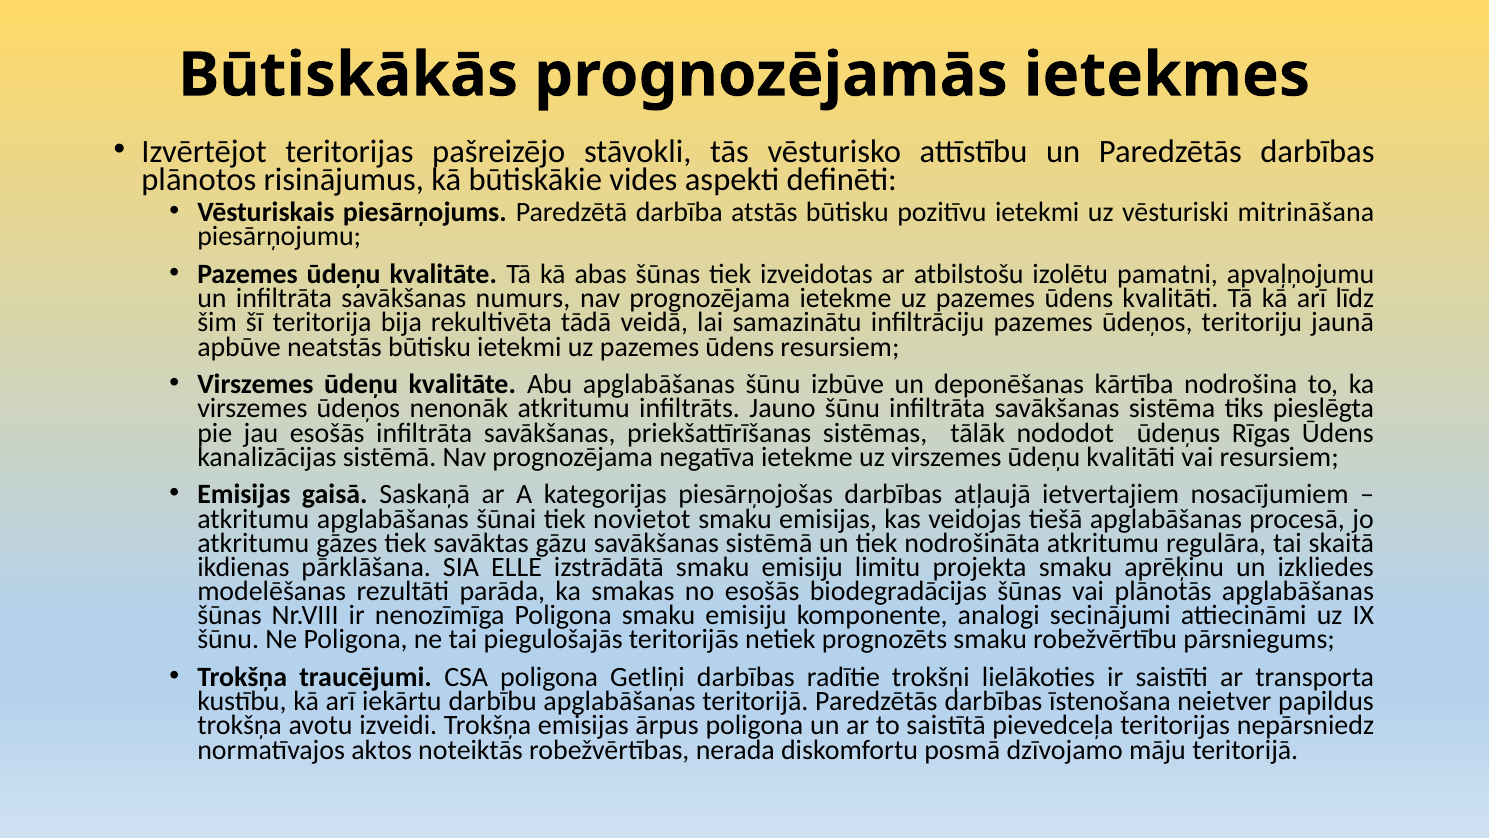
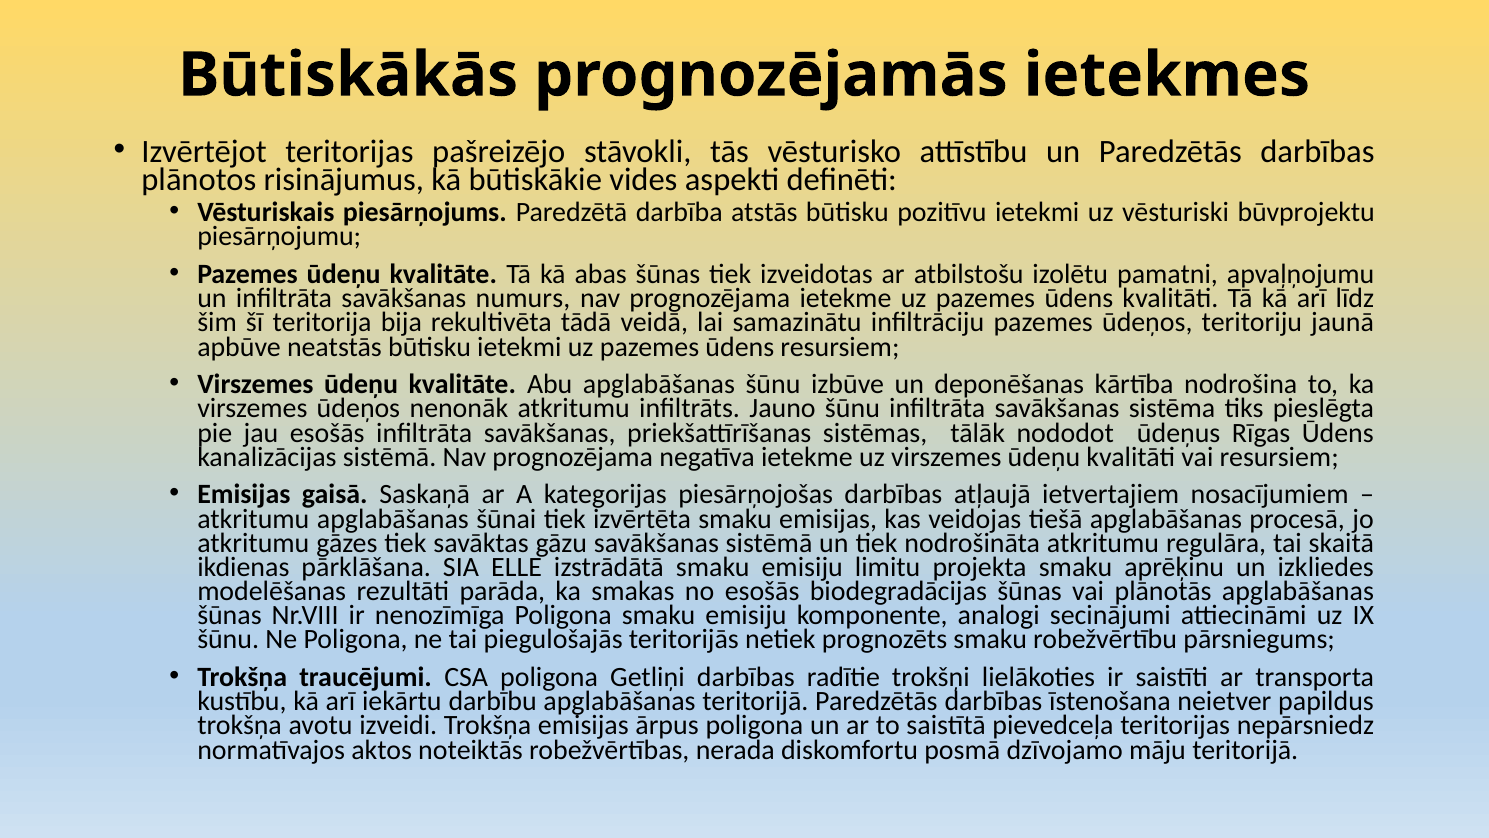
mitrināšana: mitrināšana -> būvprojektu (1306, 212)
novietot: novietot -> izvērtēta (642, 519)
